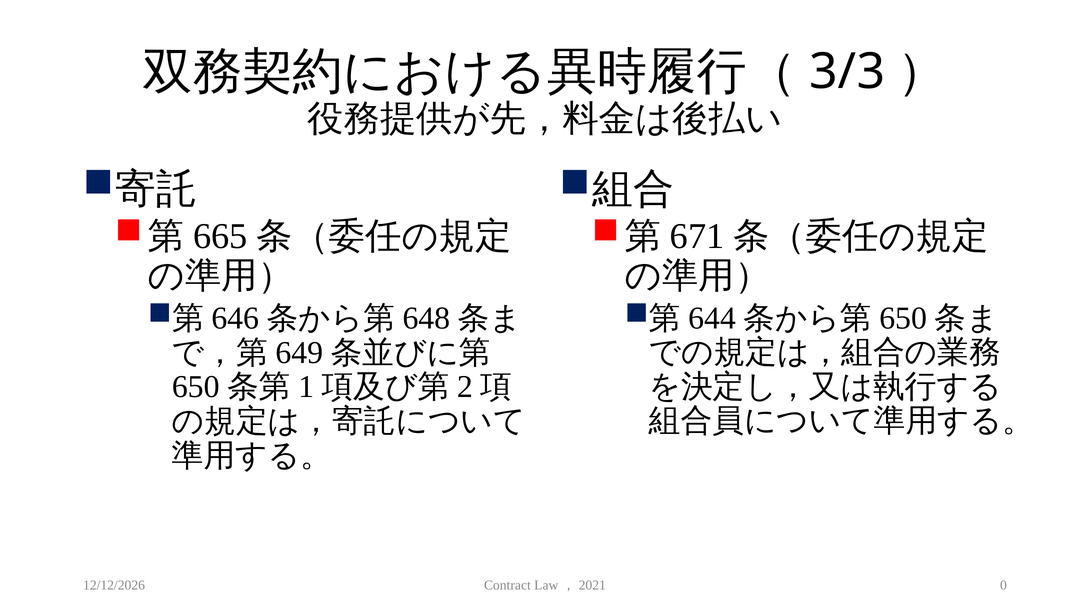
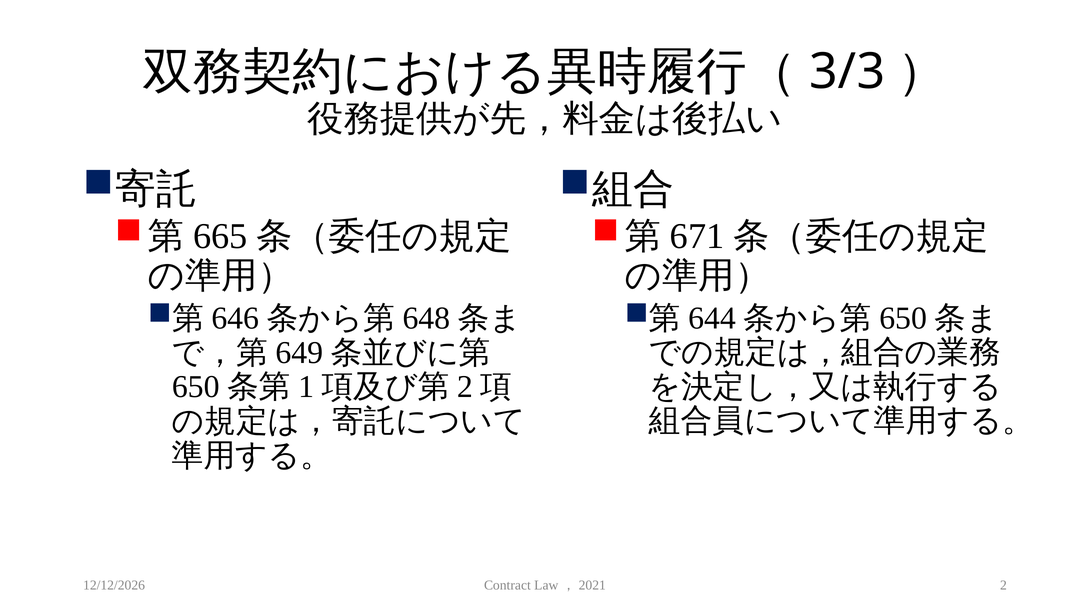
0: 0 -> 2 (1003, 586)
